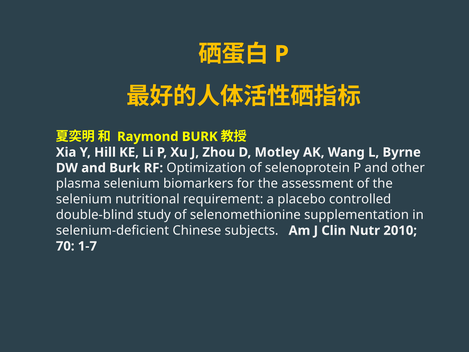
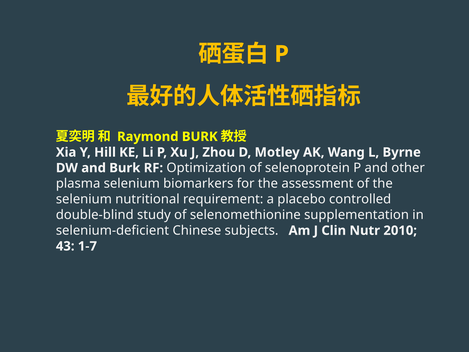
70: 70 -> 43 (65, 246)
